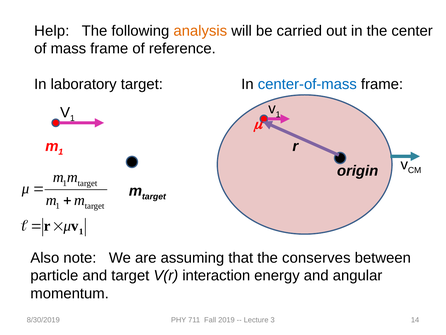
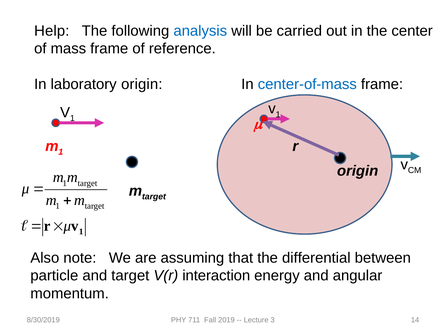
analysis colour: orange -> blue (200, 31)
laboratory target: target -> origin (142, 84)
conserves: conserves -> differential (316, 257)
